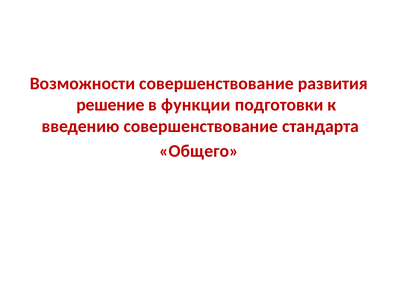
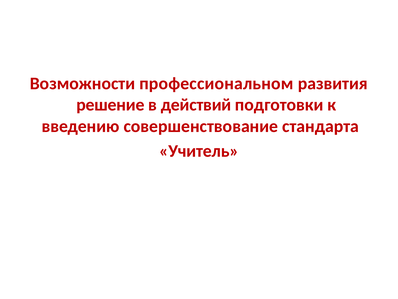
Возможности совершенствование: совершенствование -> профессиональном (216, 83)
функции: функции -> действий (196, 105)
Общего: Общего -> Учитель (199, 151)
